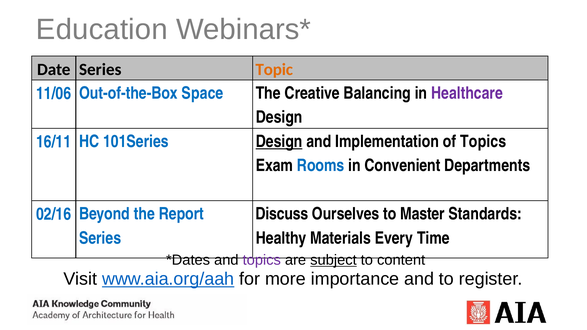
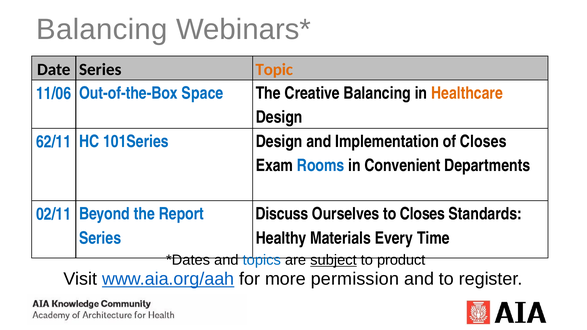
Education: Education -> Balancing (102, 30)
Healthcare colour: purple -> orange (467, 93)
16/11: 16/11 -> 62/11 (54, 142)
Design underline: present -> none (279, 142)
of Topics: Topics -> Closes (483, 142)
to Master: Master -> Closes (423, 214)
02/16: 02/16 -> 02/11 (54, 214)
topics colour: purple -> blue (262, 260)
content: content -> product (401, 260)
importance: importance -> permission (355, 279)
